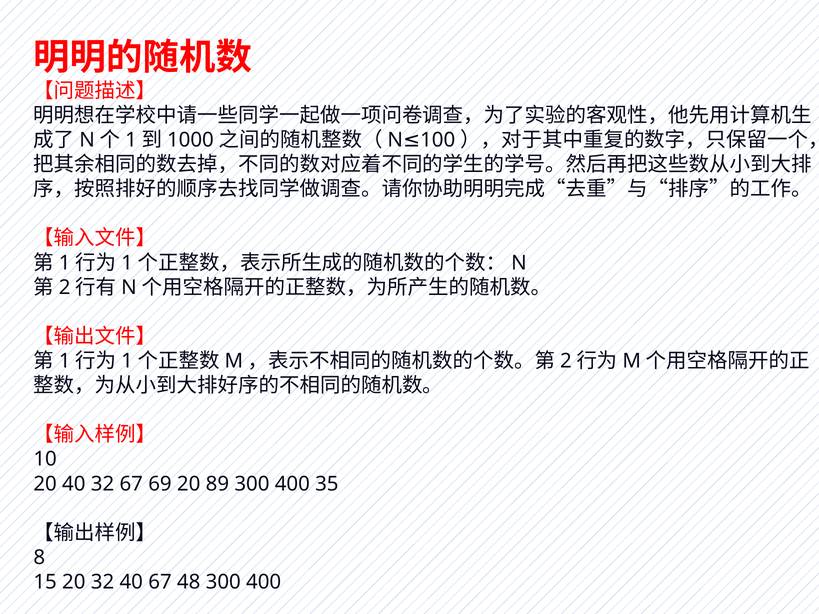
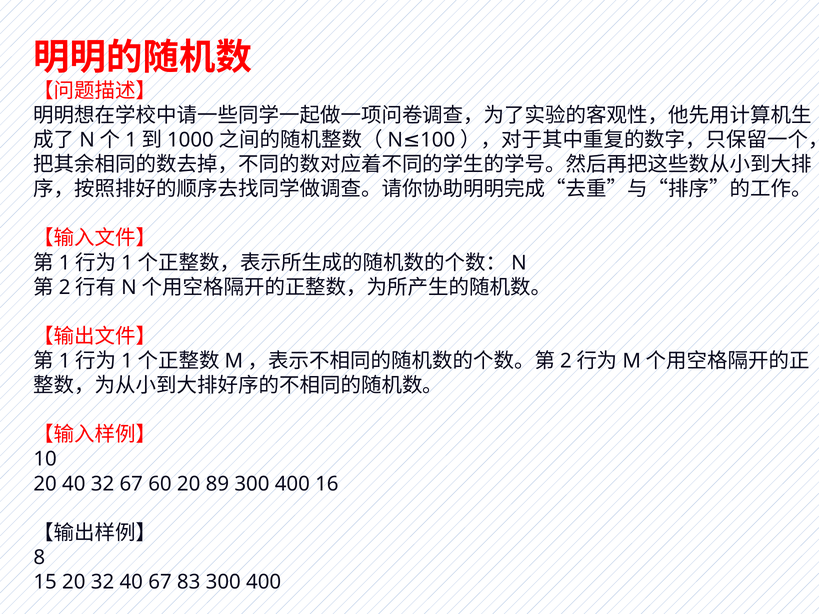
69: 69 -> 60 (160, 484)
35: 35 -> 16 (327, 484)
48: 48 -> 83 (189, 582)
